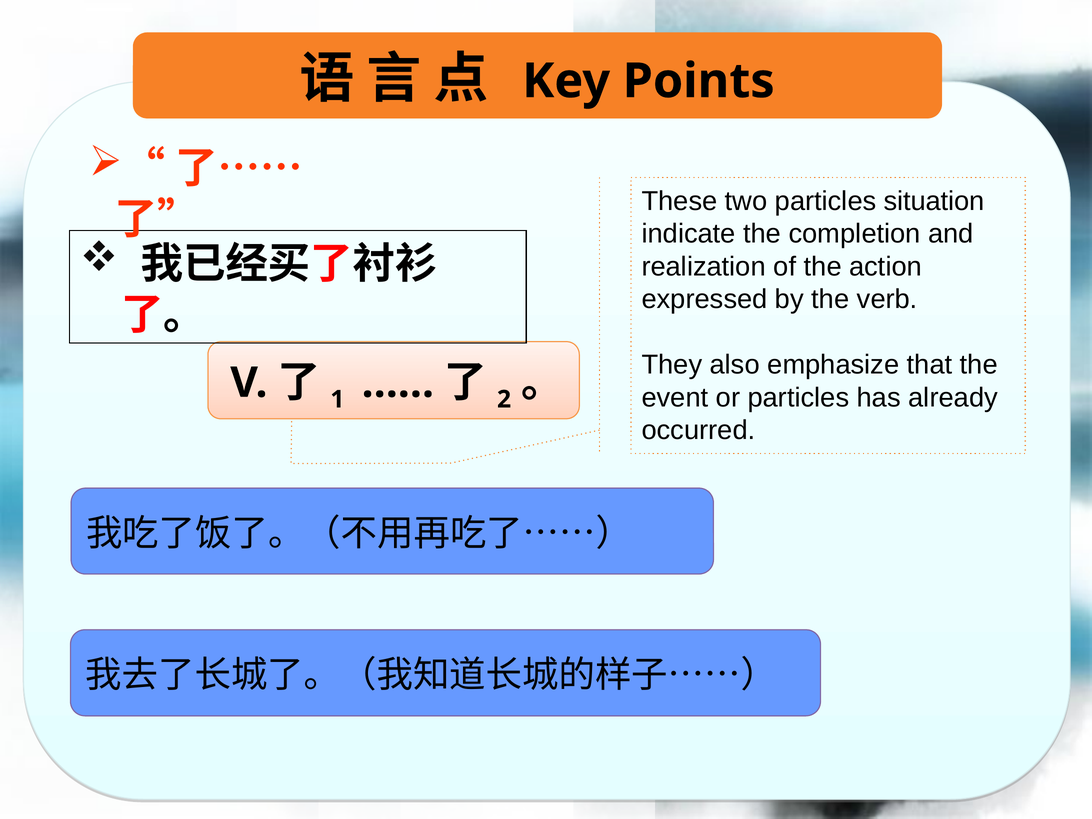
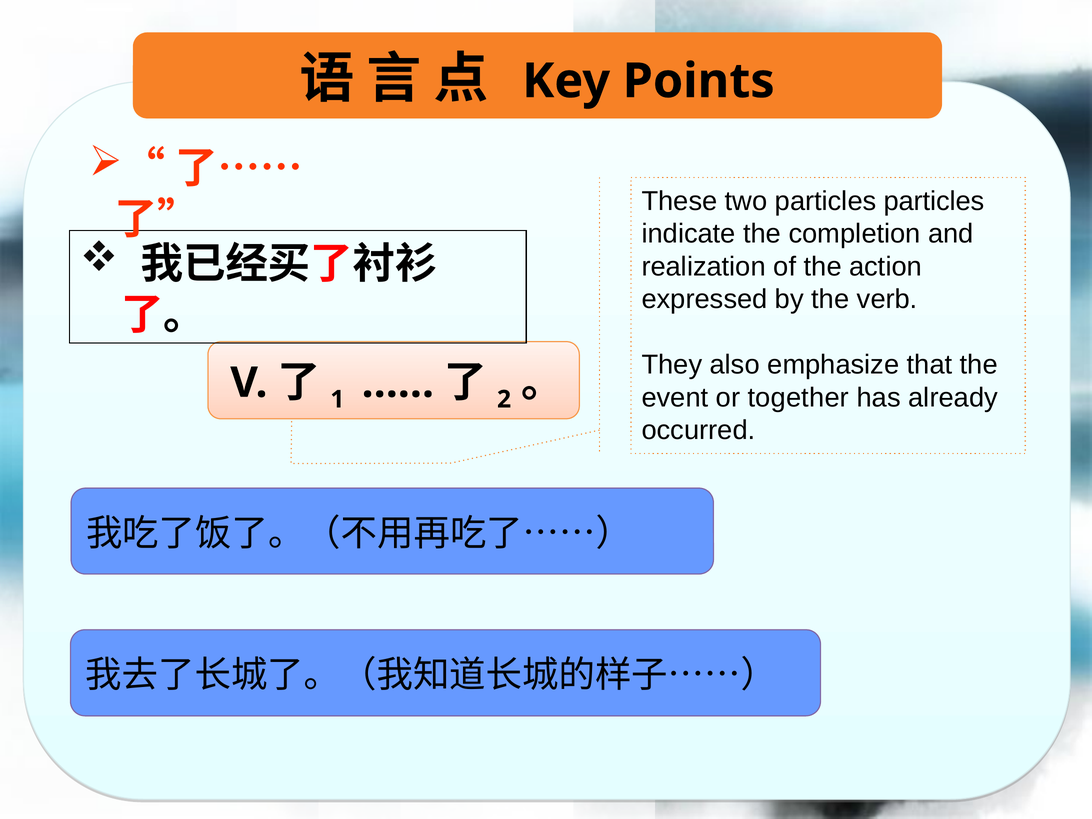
particles situation: situation -> particles (934, 201)
or particles: particles -> together (798, 398)
